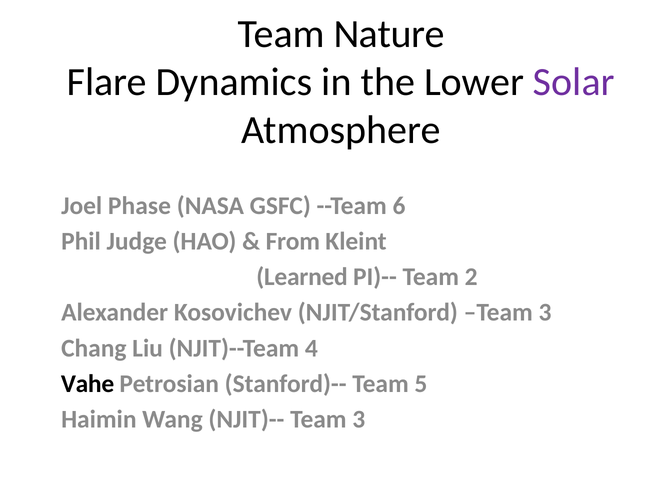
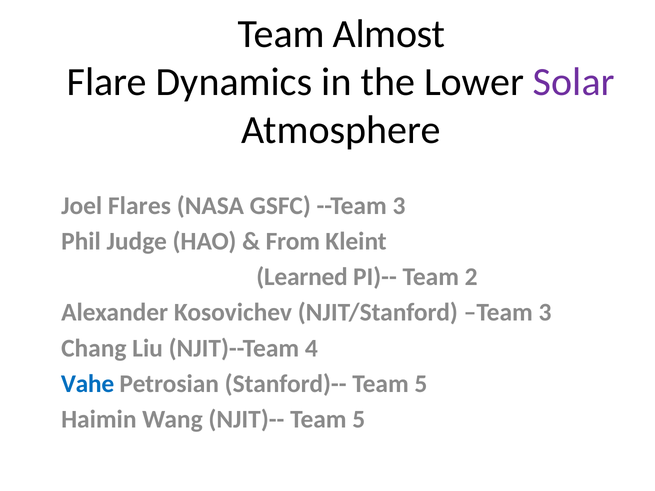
Nature: Nature -> Almost (389, 34)
Phase: Phase -> Flares (139, 206)
--Team 6: 6 -> 3 (399, 206)
Vahe colour: black -> blue (88, 384)
NJIT)-- Team 3: 3 -> 5 (359, 420)
